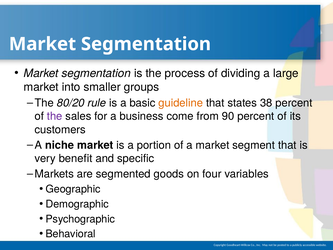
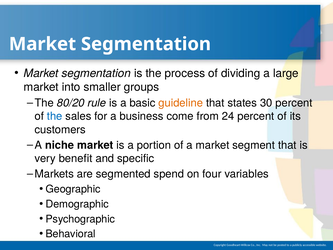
38: 38 -> 30 (266, 103)
the colour: purple -> blue (55, 116)
90: 90 -> 24 (228, 116)
goods: goods -> spend (169, 174)
